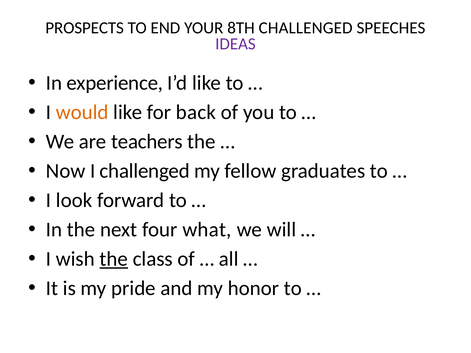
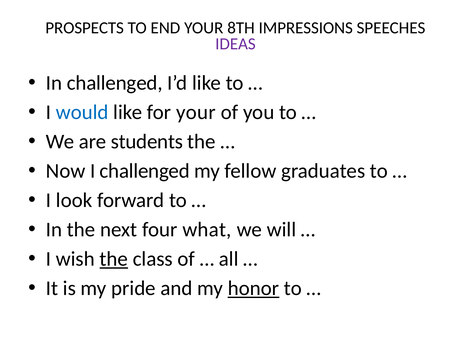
8TH CHALLENGED: CHALLENGED -> IMPRESSIONS (306, 28)
In experience: experience -> challenged (115, 83)
would colour: orange -> blue (82, 112)
for back: back -> your (196, 112)
teachers: teachers -> students (147, 142)
honor underline: none -> present (253, 288)
